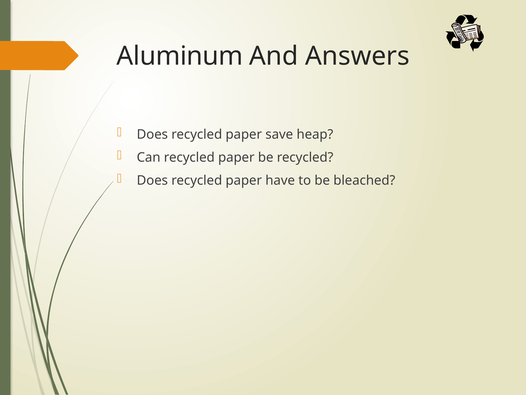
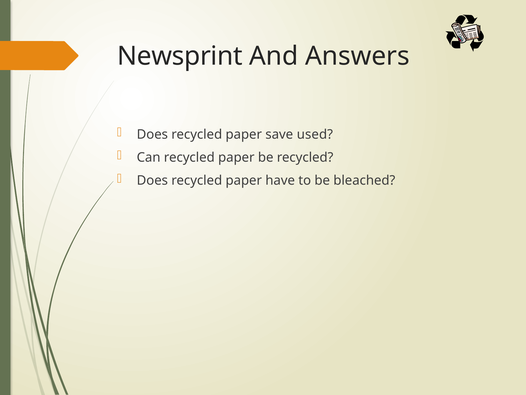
Aluminum: Aluminum -> Newsprint (180, 56)
heap: heap -> used (315, 134)
